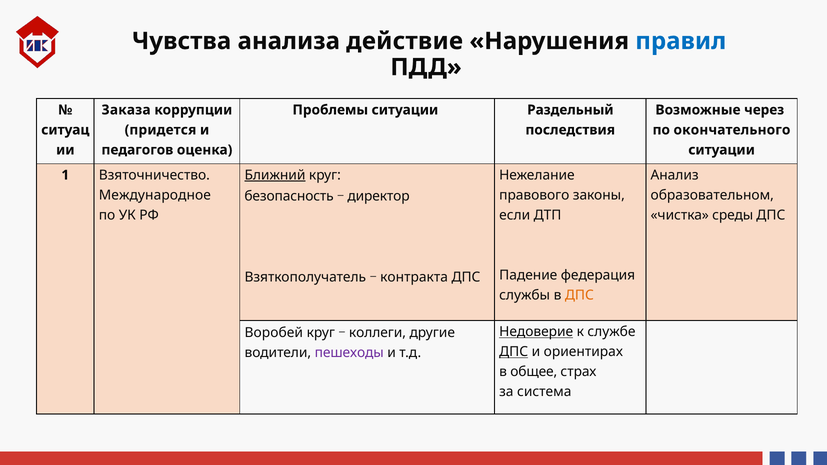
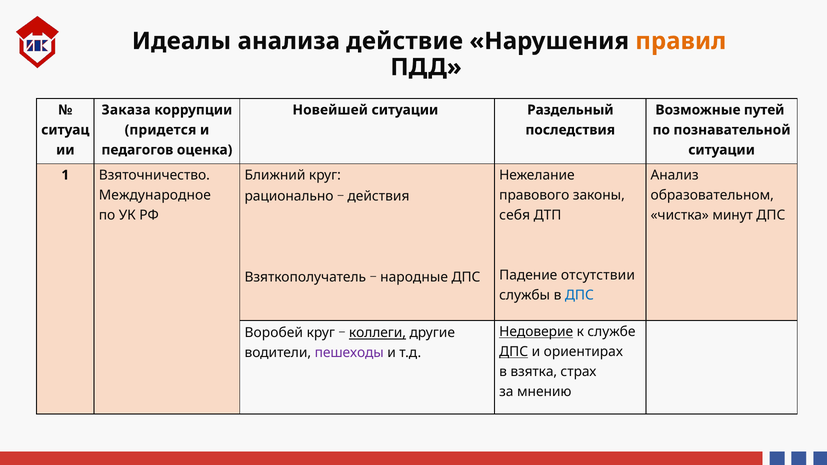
Чувства: Чувства -> Идеалы (182, 41)
правил colour: blue -> orange (681, 41)
Проблемы: Проблемы -> Новейшей (330, 110)
через: через -> путей (764, 110)
окончательного: окончательного -> познавательной (732, 130)
Ближний underline: present -> none (275, 175)
безопасность: безопасность -> рационально (289, 196)
директор: директор -> действия (378, 196)
если: если -> себя (515, 215)
среды: среды -> минут (733, 215)
федерация: федерация -> отсутствии (598, 275)
контракта: контракта -> народные (414, 277)
ДПС colour: orange -> blue (579, 295)
коллеги underline: none -> present (377, 333)
общее: общее -> взятка (534, 372)
система: система -> мнению (544, 392)
